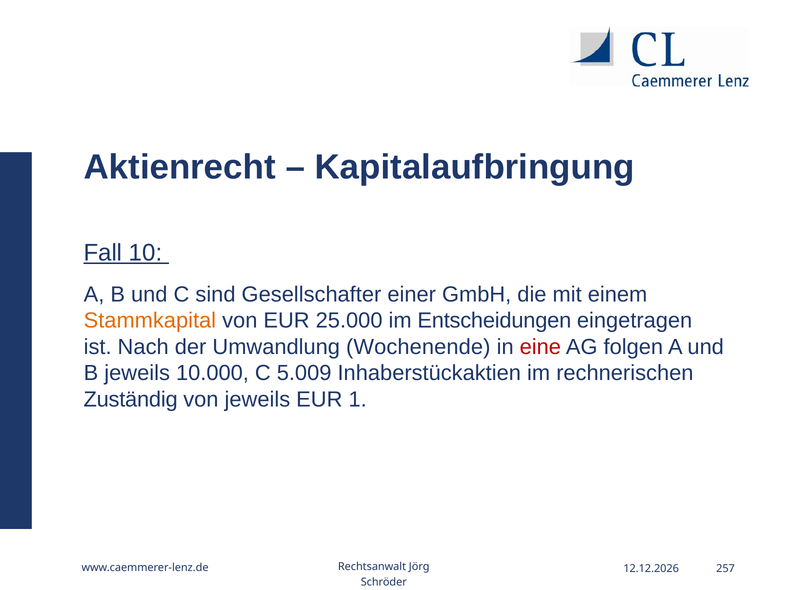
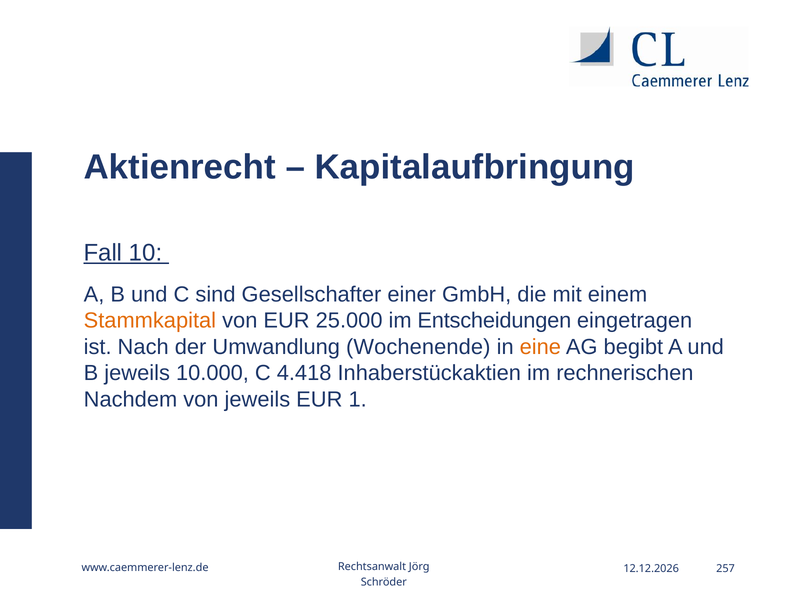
eine colour: red -> orange (540, 347)
folgen: folgen -> begibt (633, 347)
5.009: 5.009 -> 4.418 (304, 373)
Zuständig: Zuständig -> Nachdem (130, 399)
